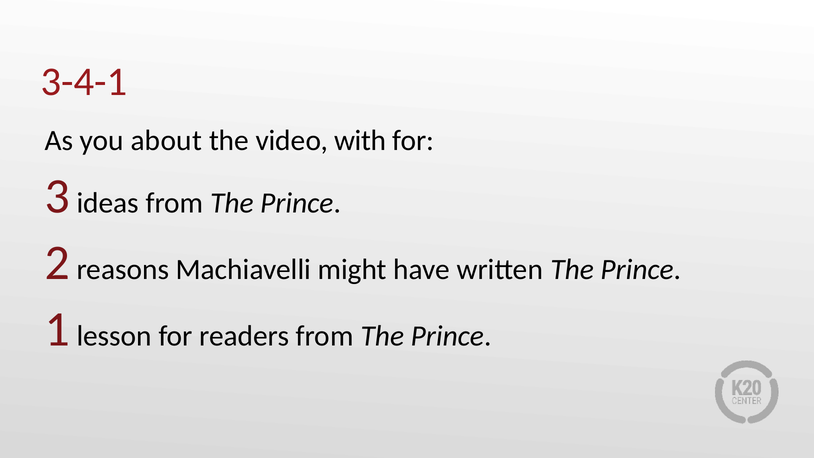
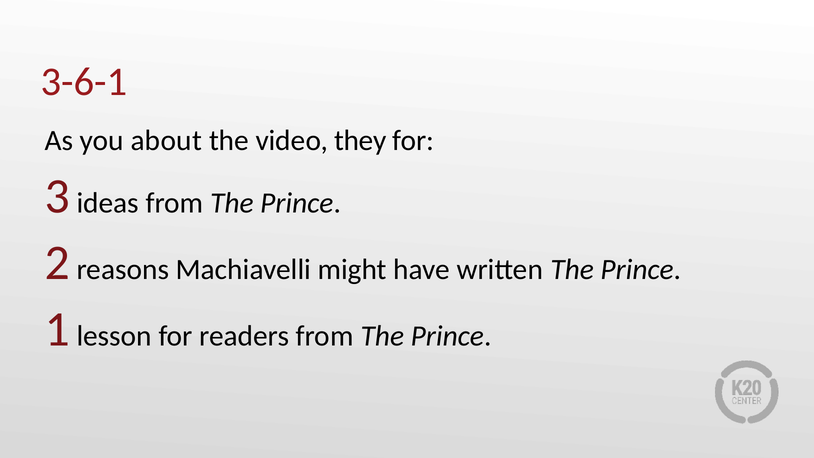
3-4-1: 3-4-1 -> 3-6-1 (84, 82)
with: with -> they (360, 140)
